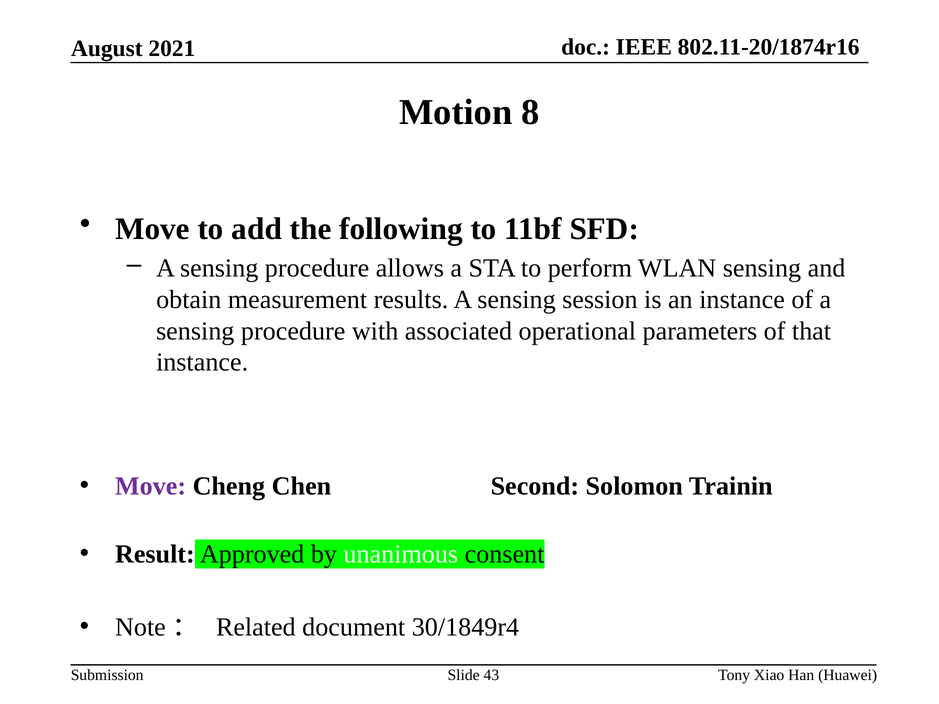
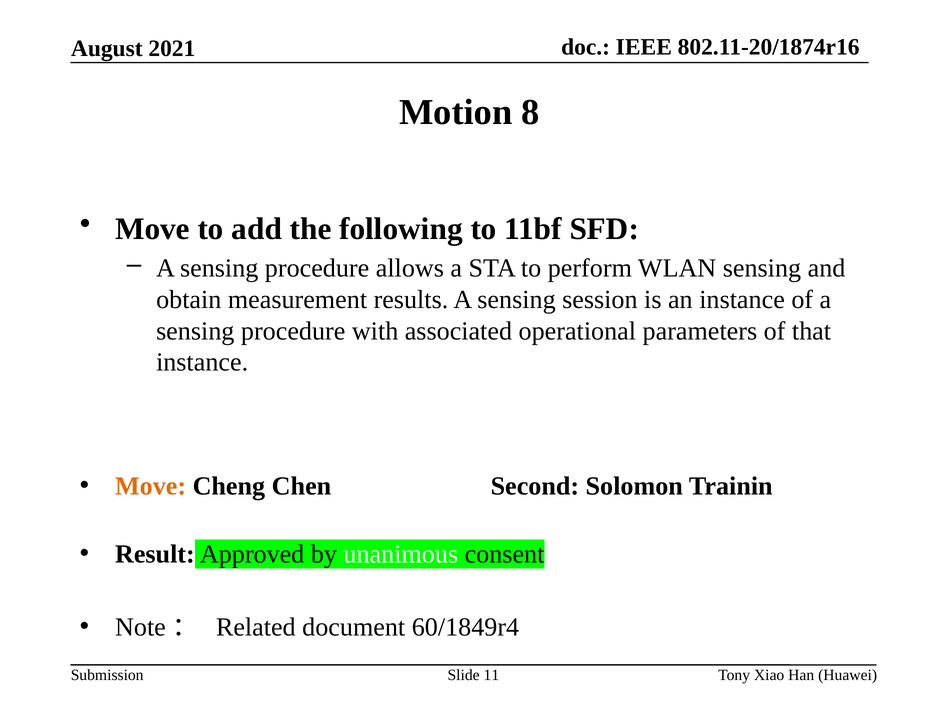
Move colour: purple -> orange (151, 486)
30/1849r4: 30/1849r4 -> 60/1849r4 (465, 627)
43: 43 -> 11 (491, 675)
